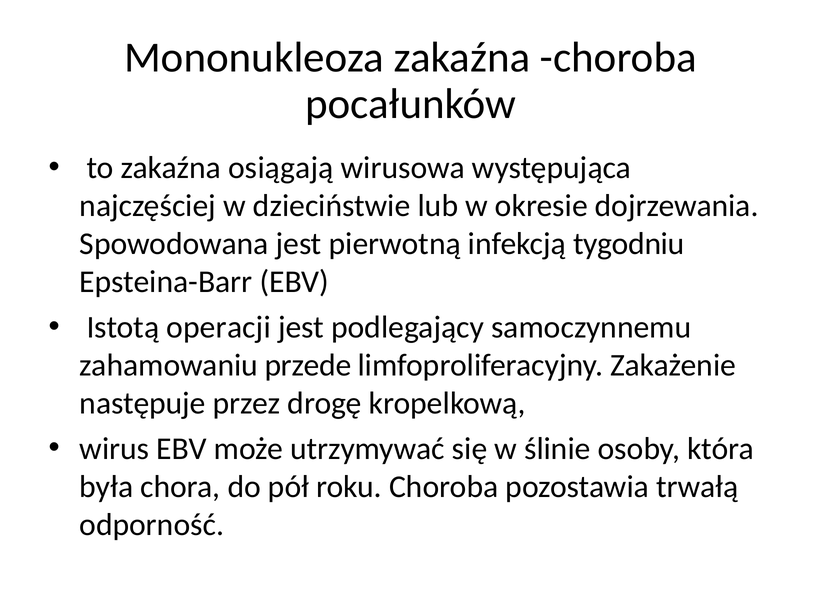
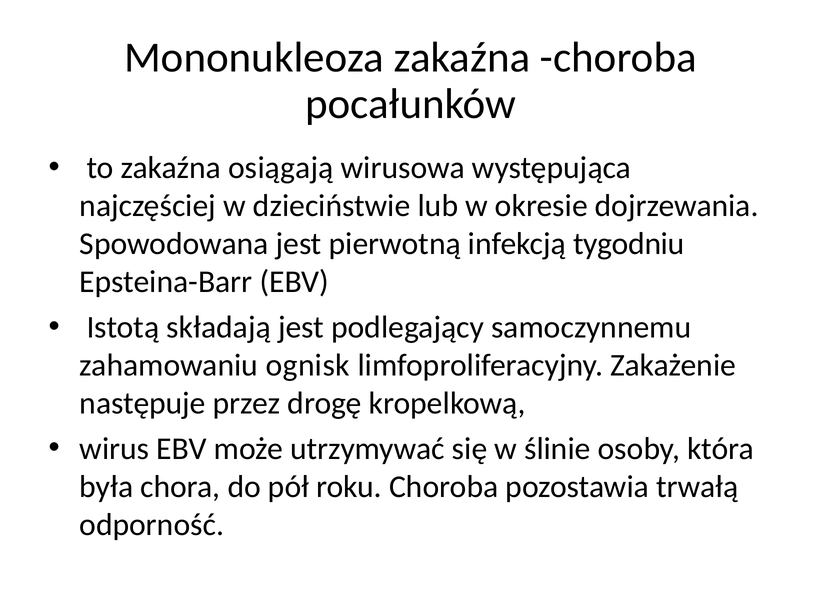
operacji: operacji -> składają (219, 327)
przede: przede -> ognisk (308, 365)
